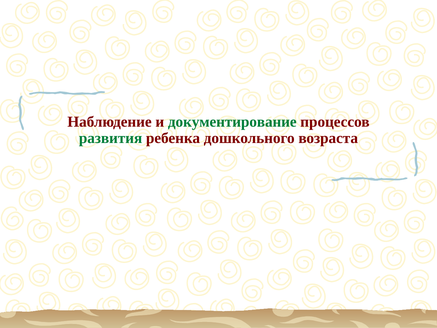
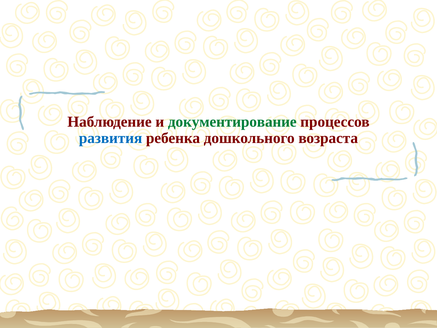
развития colour: green -> blue (111, 138)
